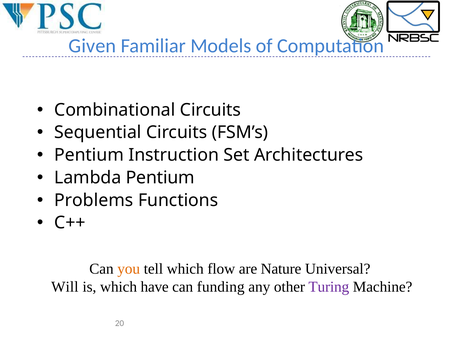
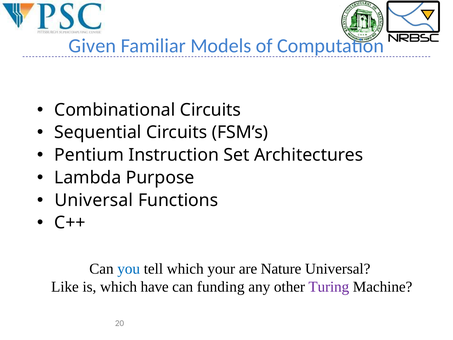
Lambda Pentium: Pentium -> Purpose (160, 178)
Problems: Problems -> Universal (94, 200)
you colour: orange -> blue (129, 269)
flow: flow -> your (221, 269)
Will: Will -> Like (65, 287)
